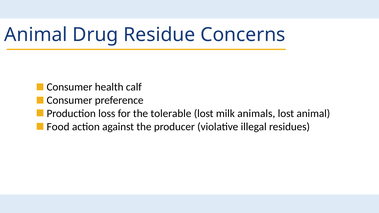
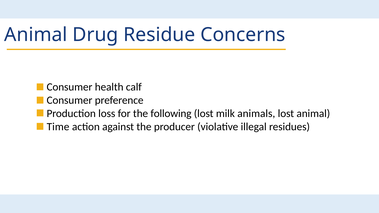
tolerable: tolerable -> following (171, 114)
Food: Food -> Time (58, 127)
